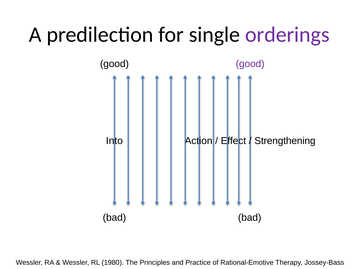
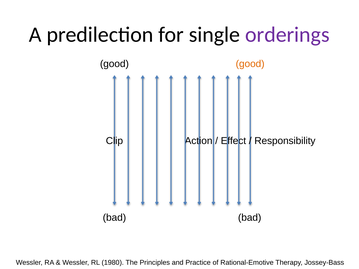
good colour: purple -> orange (250, 64)
Into: Into -> Clip (114, 141)
Strengthening: Strengthening -> Responsibility (285, 141)
